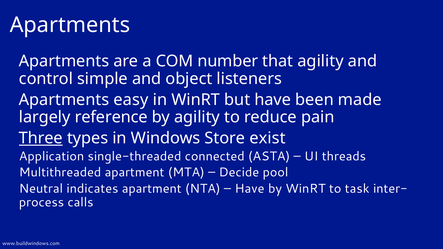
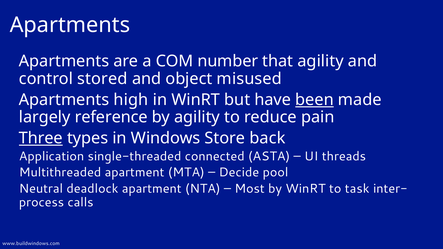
simple: simple -> stored (102, 79)
listeners: listeners -> misused (249, 79)
easy: easy -> high (131, 100)
been underline: none -> present (315, 100)
exist: exist -> back (268, 138)
indicates: indicates -> deadlock (92, 189)
Have: Have -> Most (250, 189)
